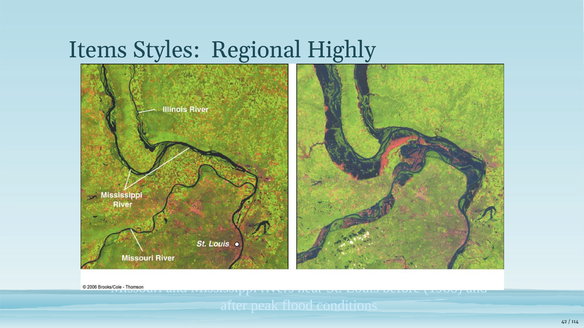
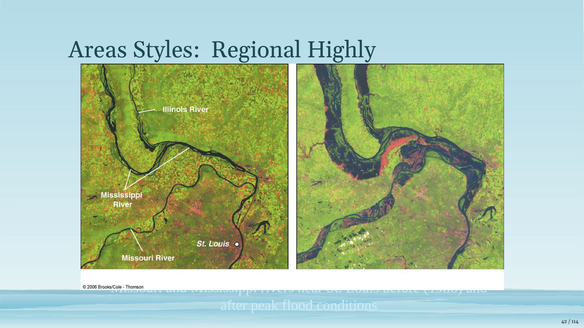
Items: Items -> Areas (98, 50)
